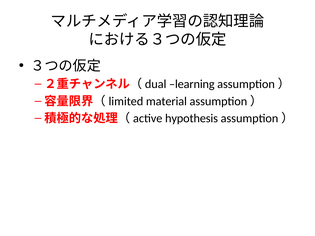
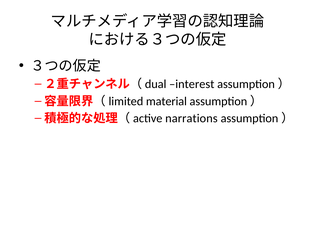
learning: learning -> interest (192, 84)
hypothesis: hypothesis -> narrations (191, 118)
